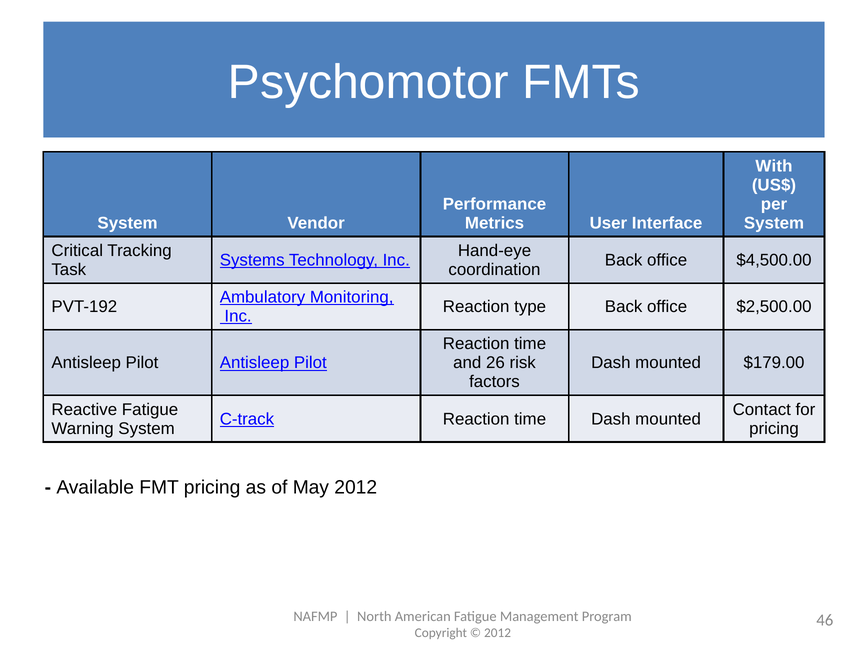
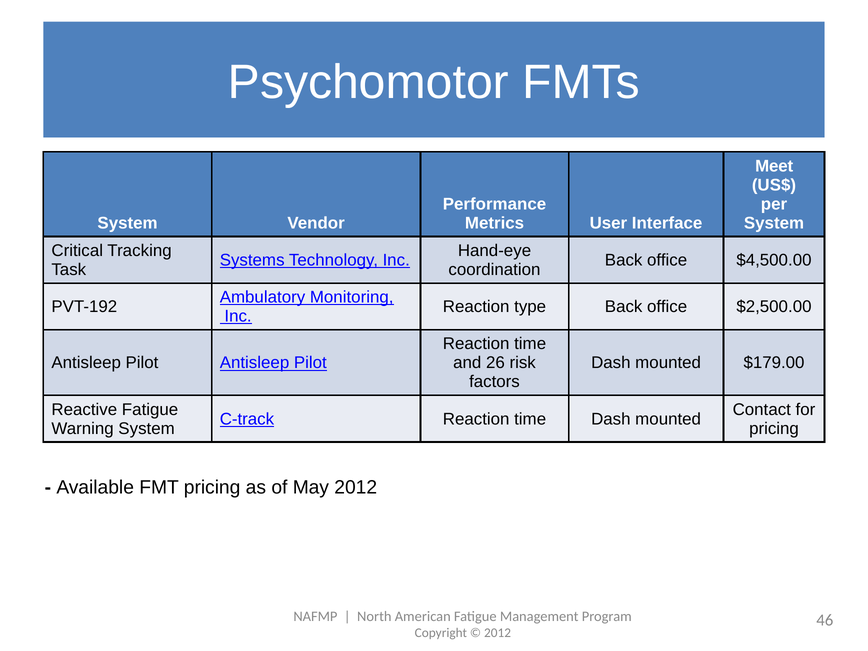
With: With -> Meet (774, 166)
